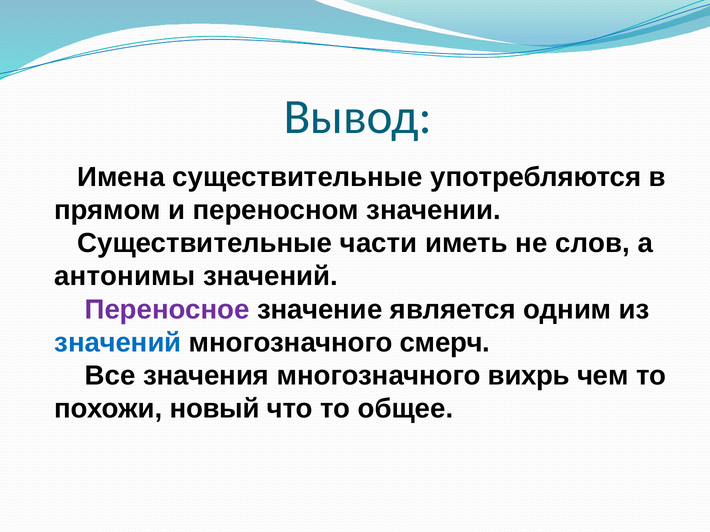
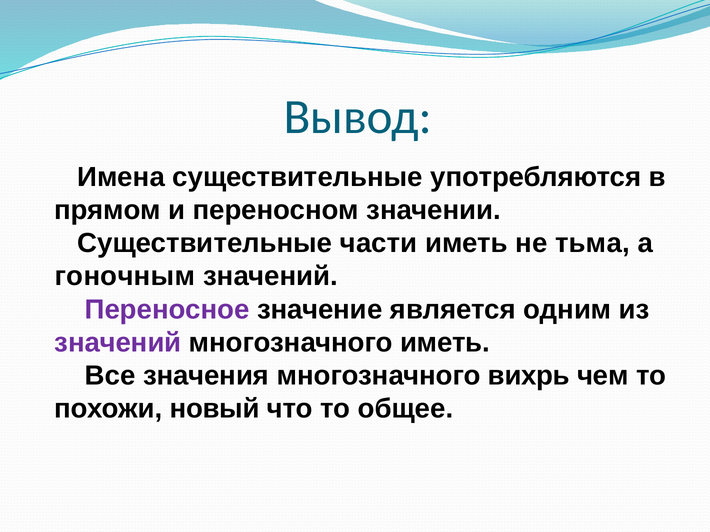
слов: слов -> тьма (592, 243)
антонимы: антонимы -> гоночным (125, 277)
значений colour: blue -> purple (118, 343)
многозначного смерч: смерч -> иметь (445, 343)
